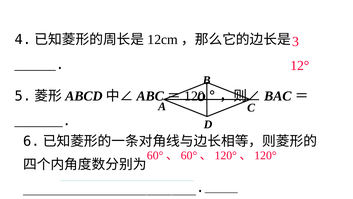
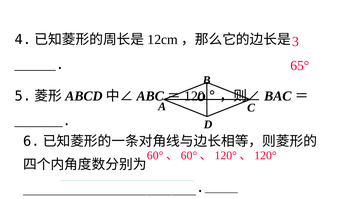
12°: 12° -> 65° (300, 65)
